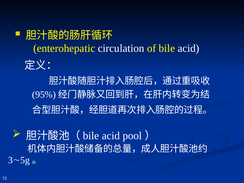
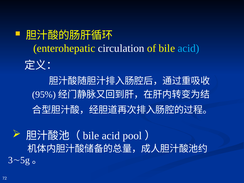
acid colour: white -> light blue (189, 48)
